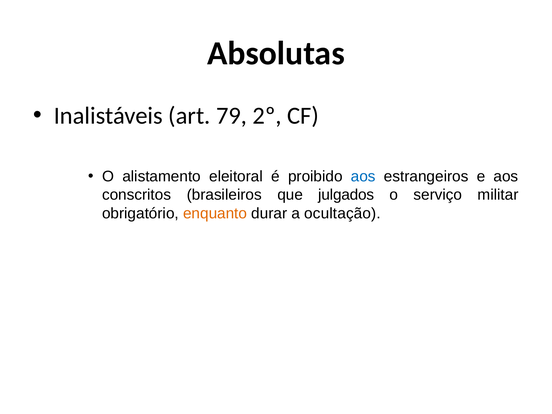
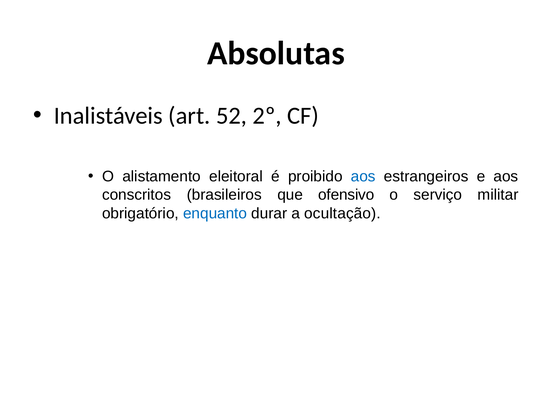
79: 79 -> 52 (232, 116)
julgados: julgados -> ofensivo (346, 195)
enquanto colour: orange -> blue (215, 213)
